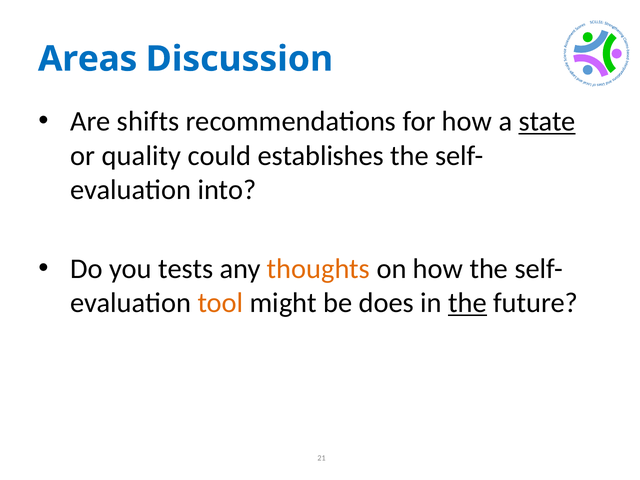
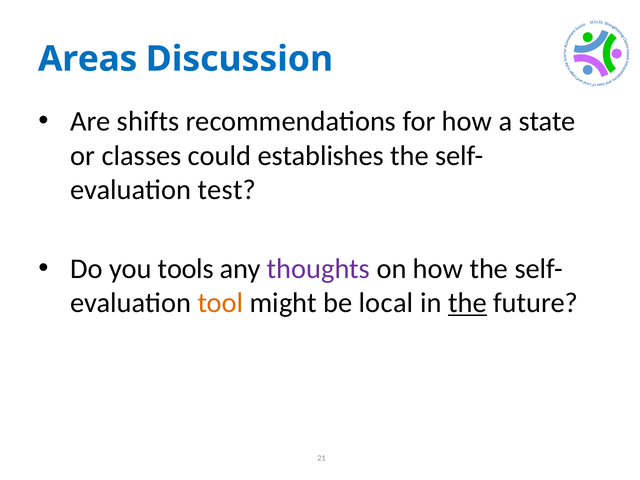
state underline: present -> none (547, 121)
quality: quality -> classes (142, 156)
into: into -> test (227, 190)
tests: tests -> tools (186, 269)
thoughts colour: orange -> purple (318, 269)
does: does -> local (386, 303)
